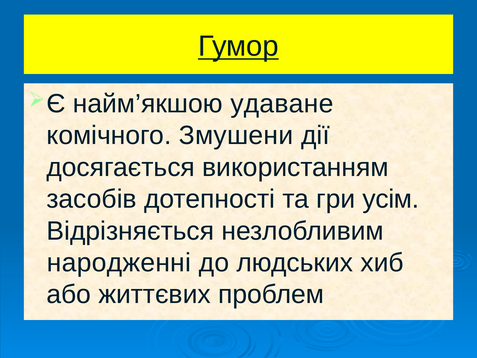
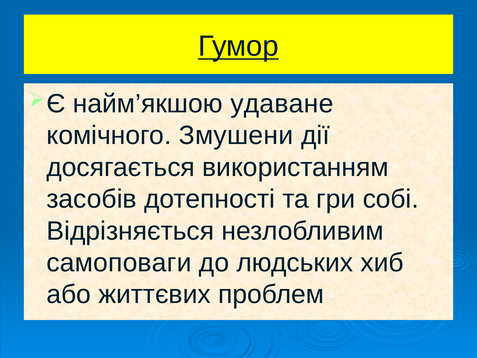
усім: усім -> собі (391, 199)
народженні: народженні -> самоповаги (119, 263)
